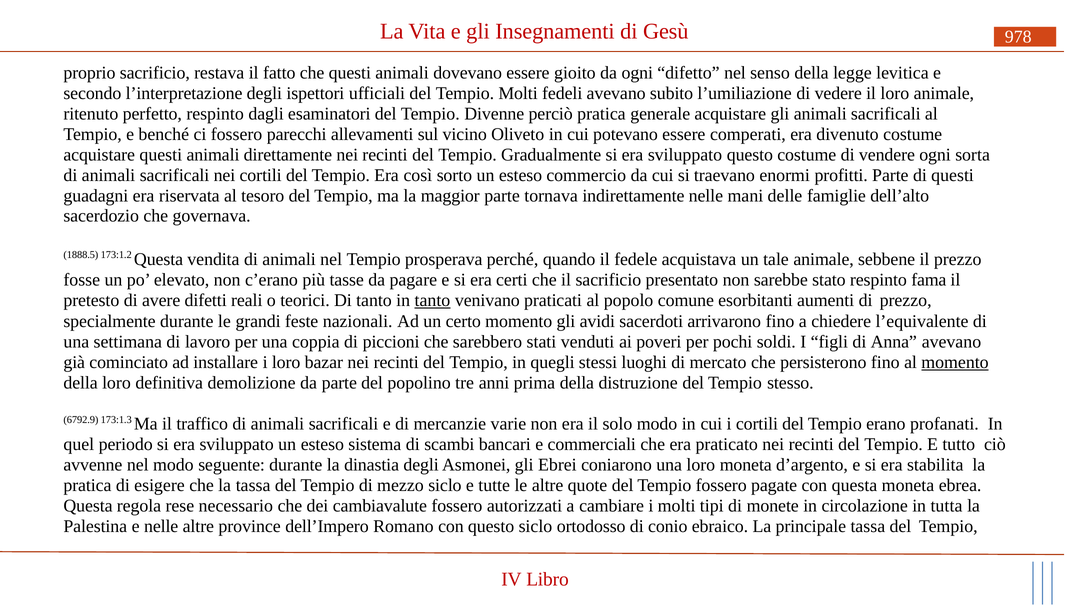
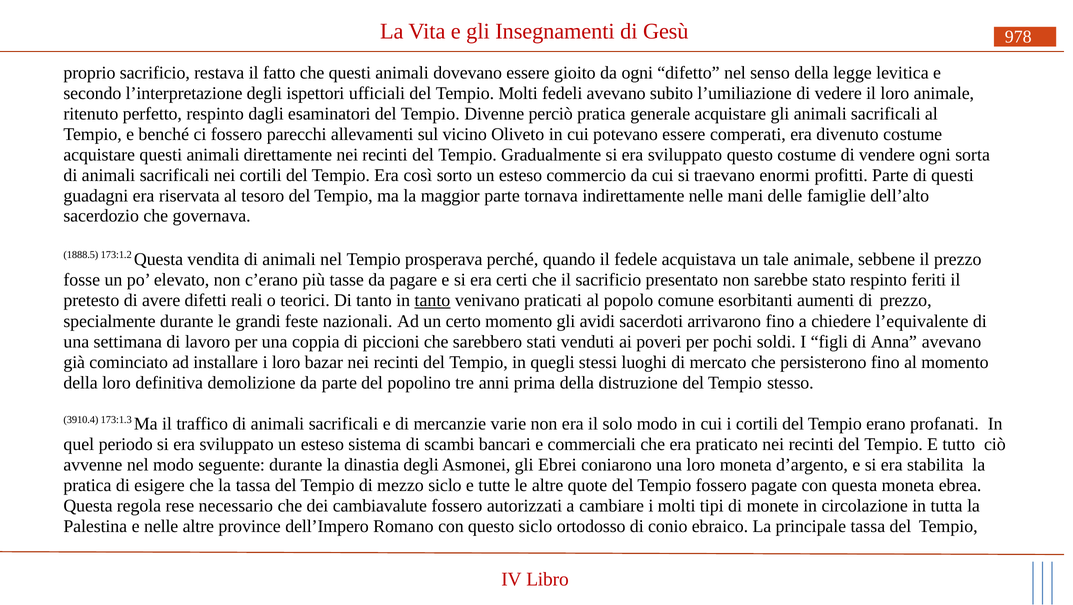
fama: fama -> feriti (929, 280)
momento underline: present -> none (955, 362)
6792.9: 6792.9 -> 3910.4 (81, 419)
